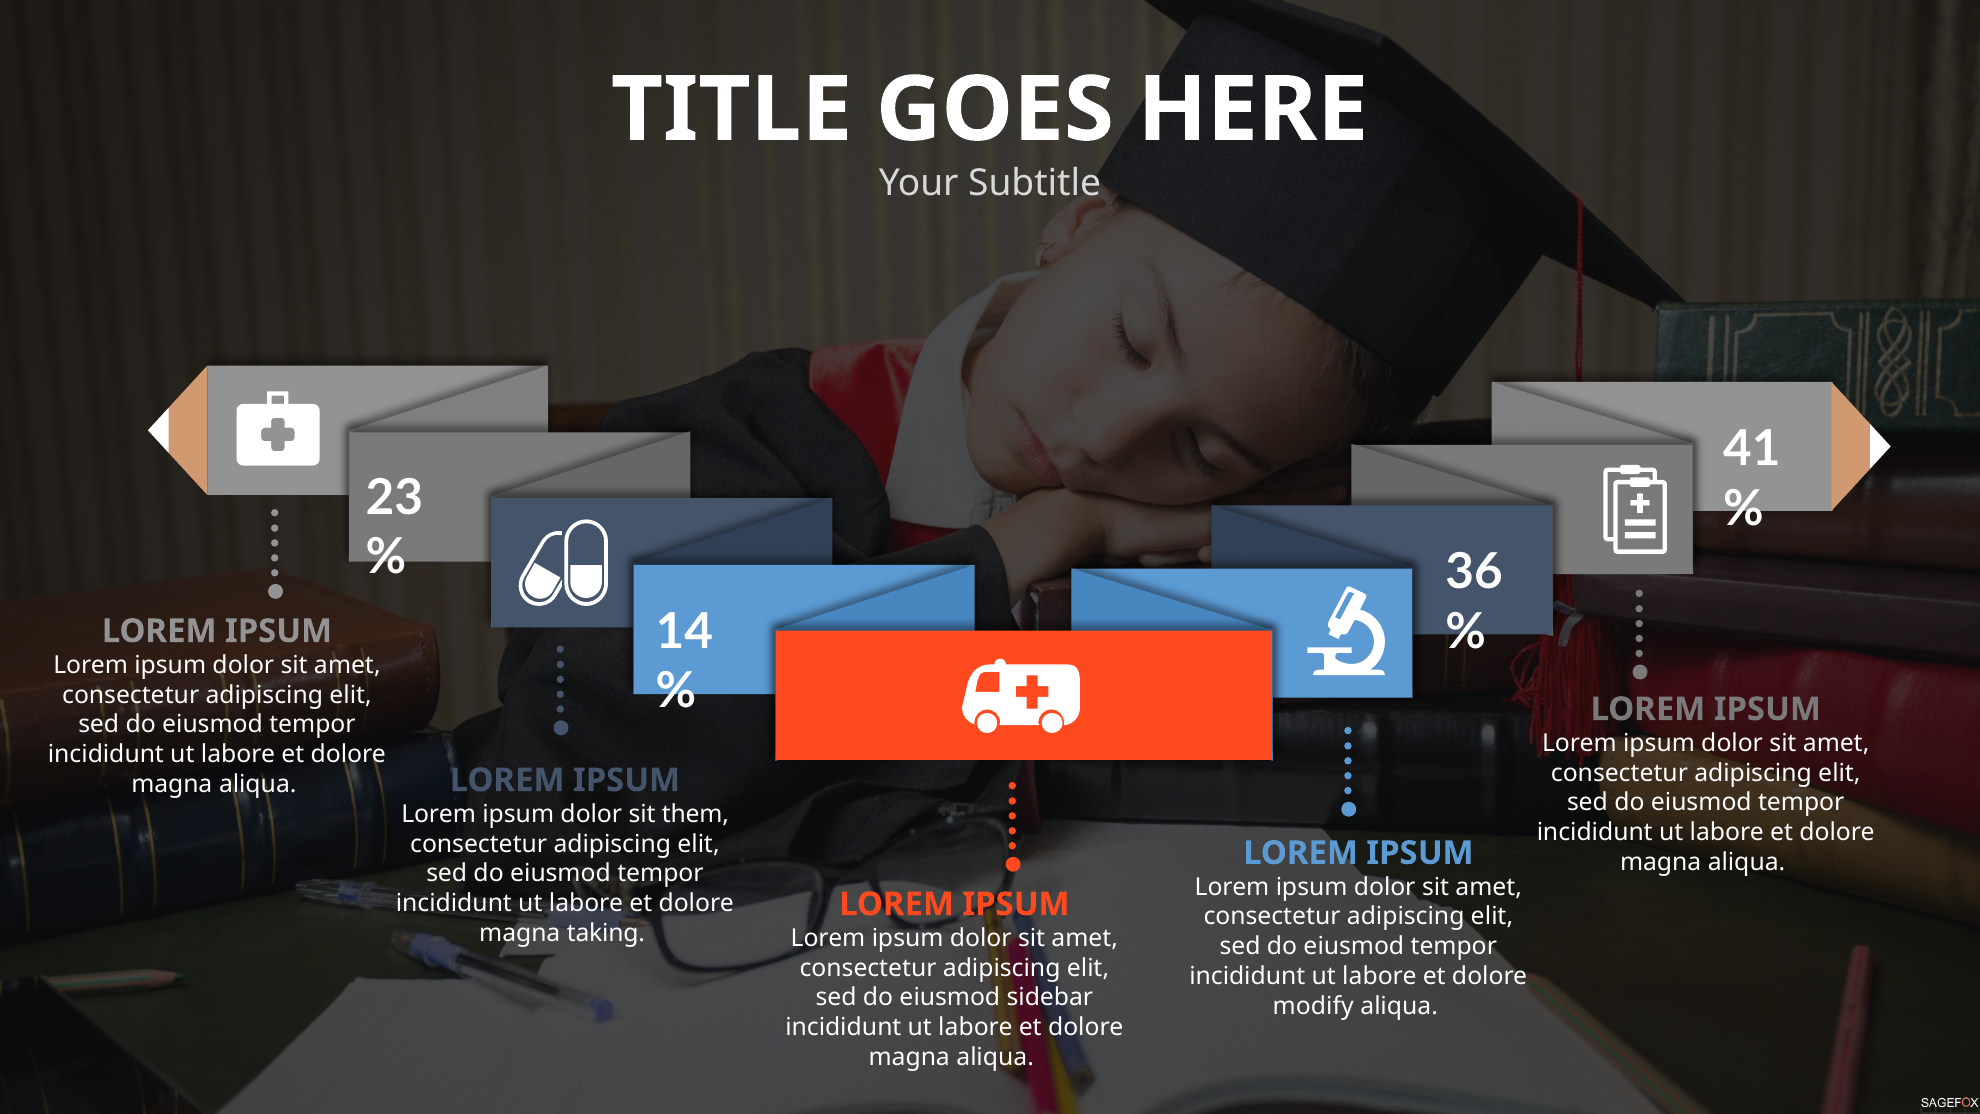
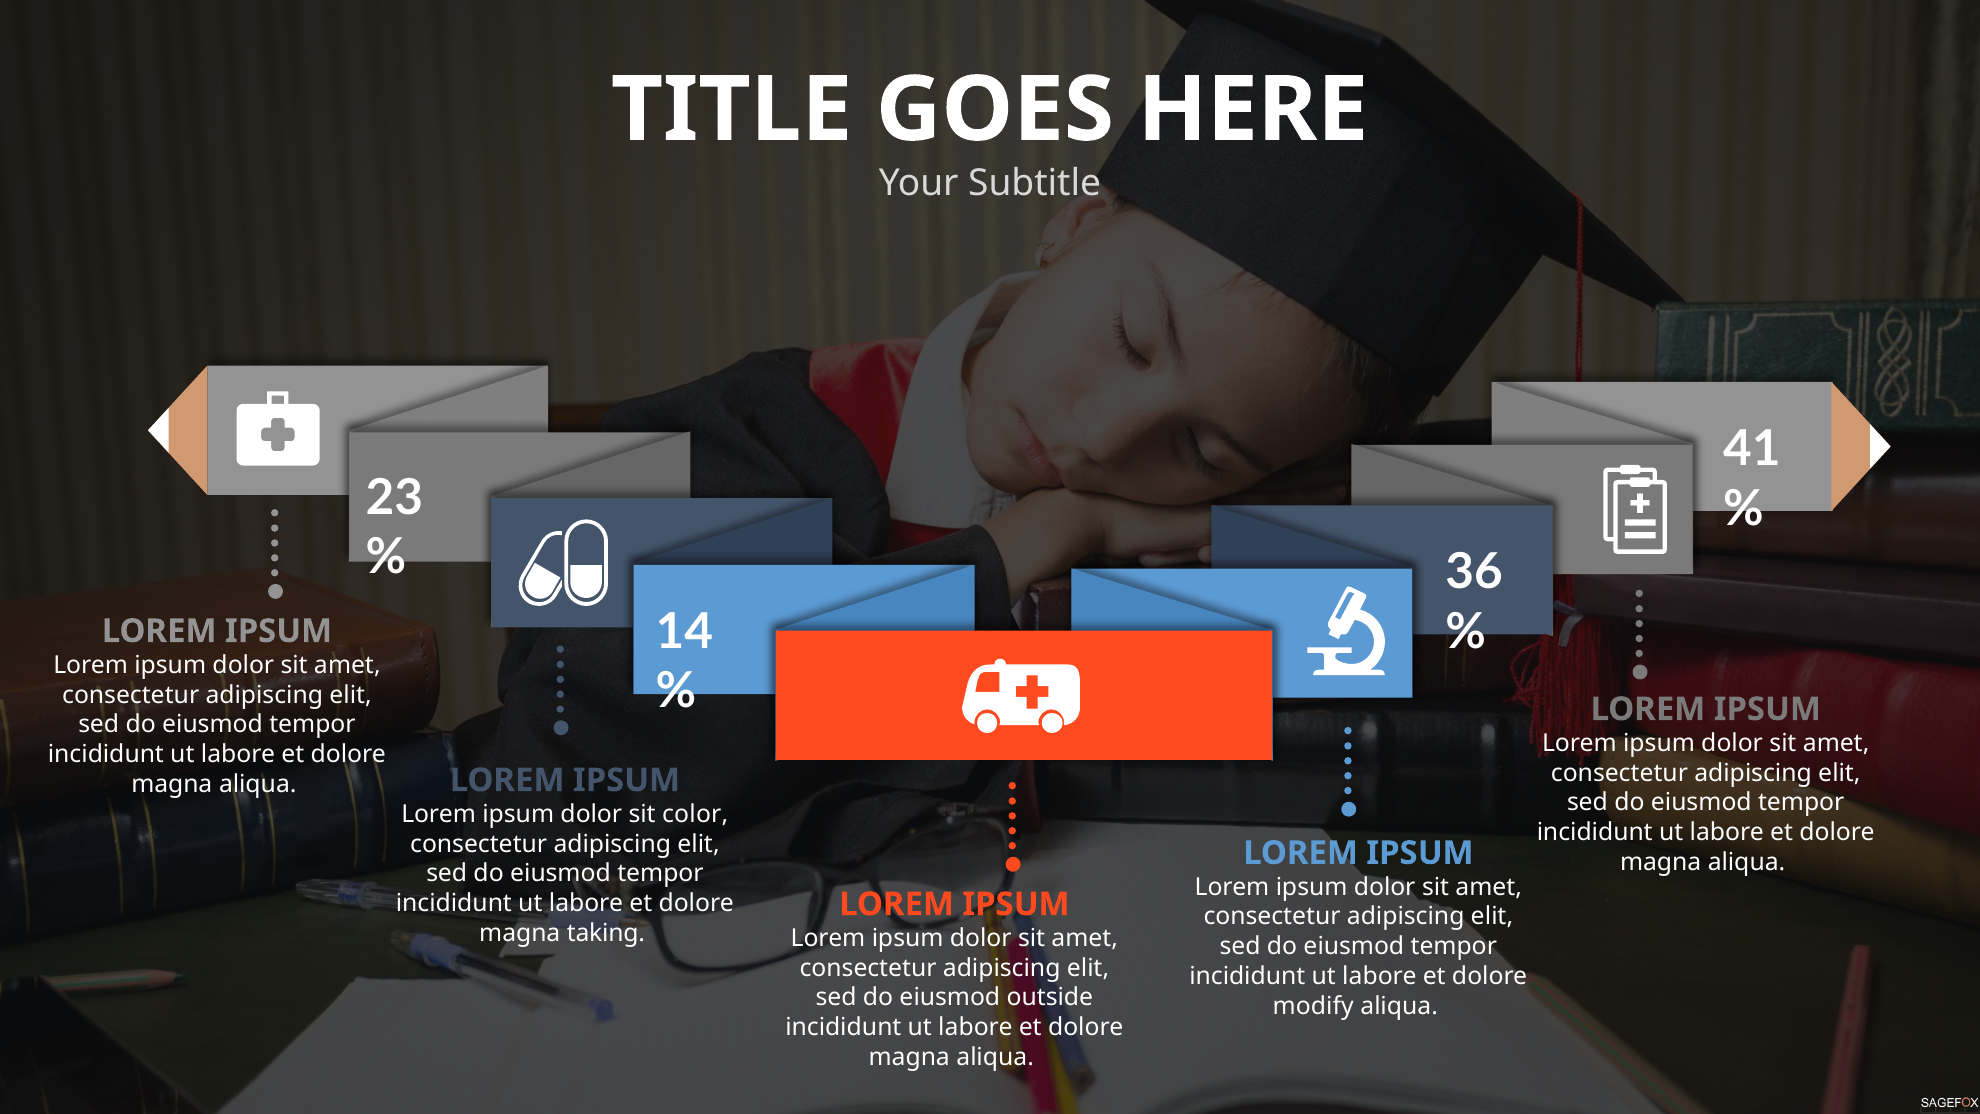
them: them -> color (695, 814)
sidebar: sidebar -> outside (1050, 998)
